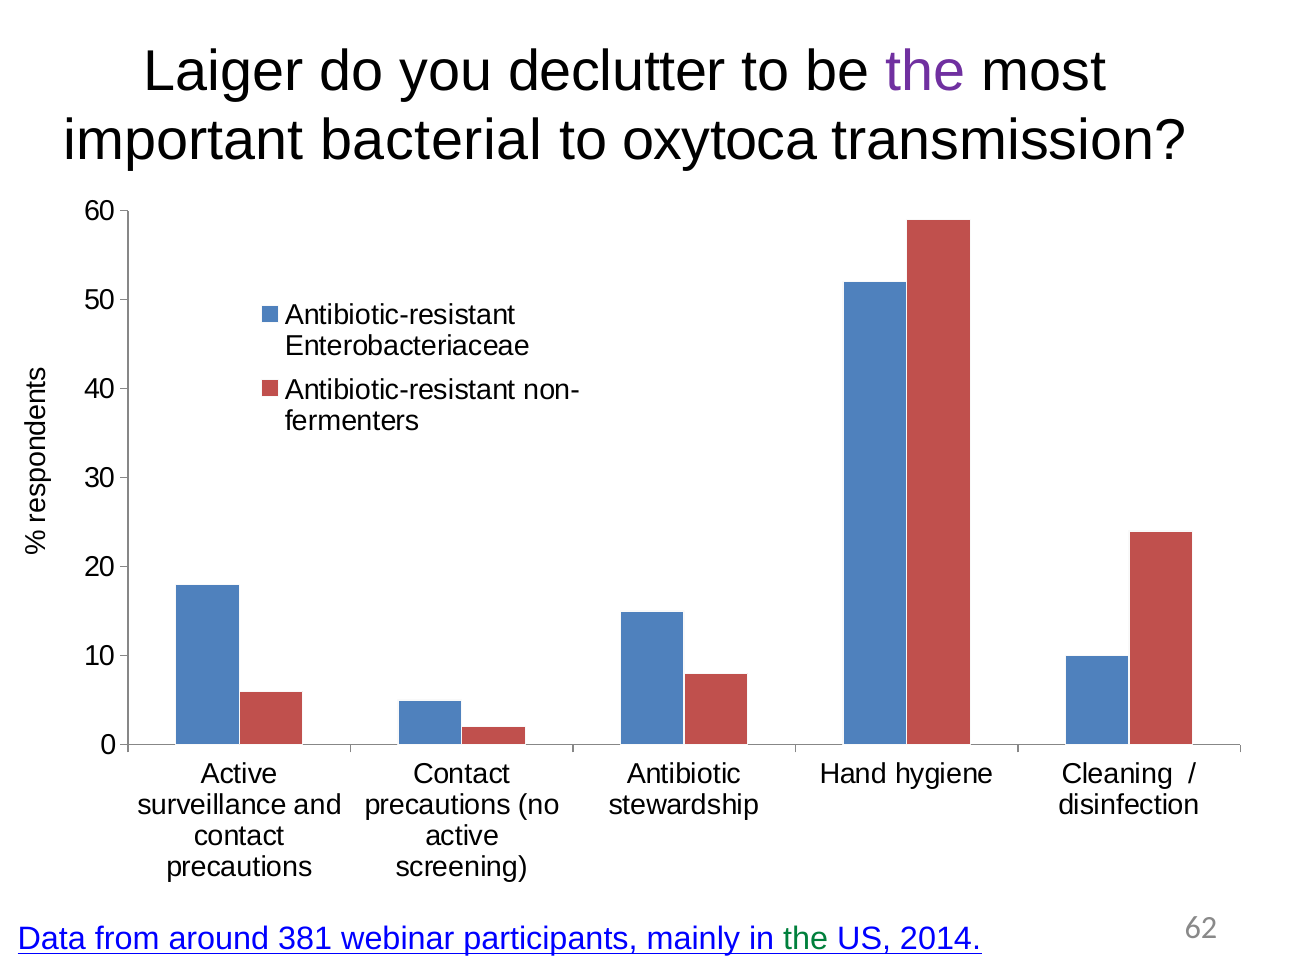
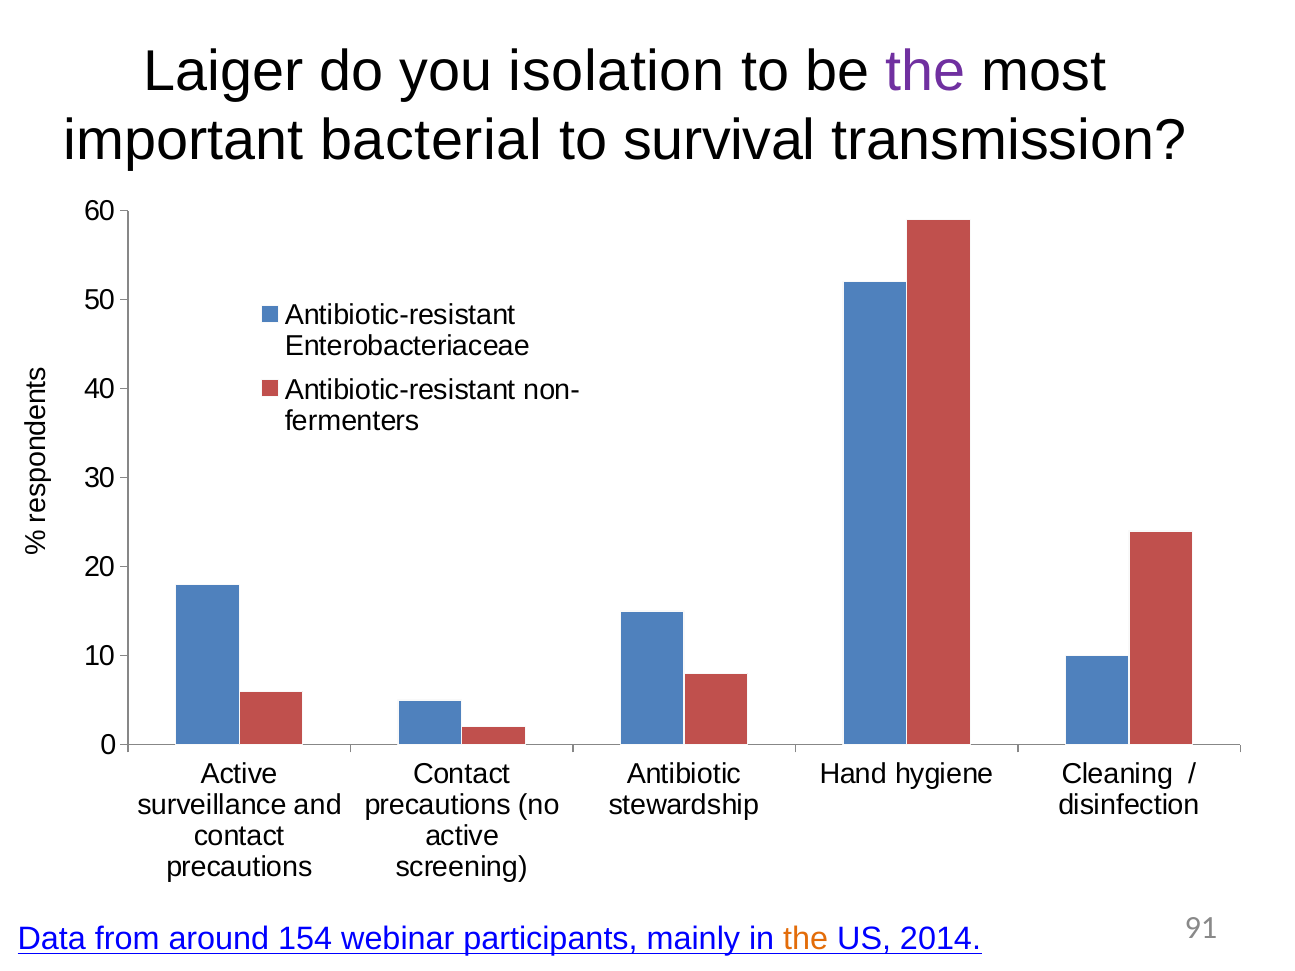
declutter: declutter -> isolation (617, 72)
oxytoca: oxytoca -> survival (720, 141)
381: 381 -> 154 (305, 939)
the colour: green -> orange (806, 939)
62: 62 -> 91 (1201, 928)
